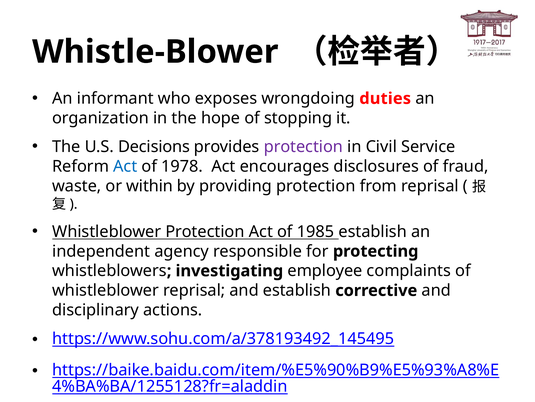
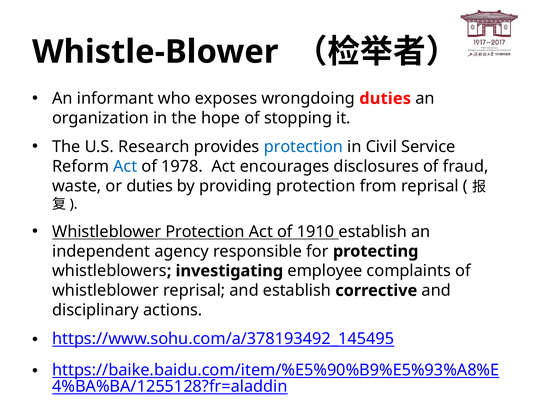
Decisions: Decisions -> Research (154, 146)
protection colour: purple -> blue (303, 146)
or within: within -> duties (150, 186)
1985: 1985 -> 1910 (316, 231)
